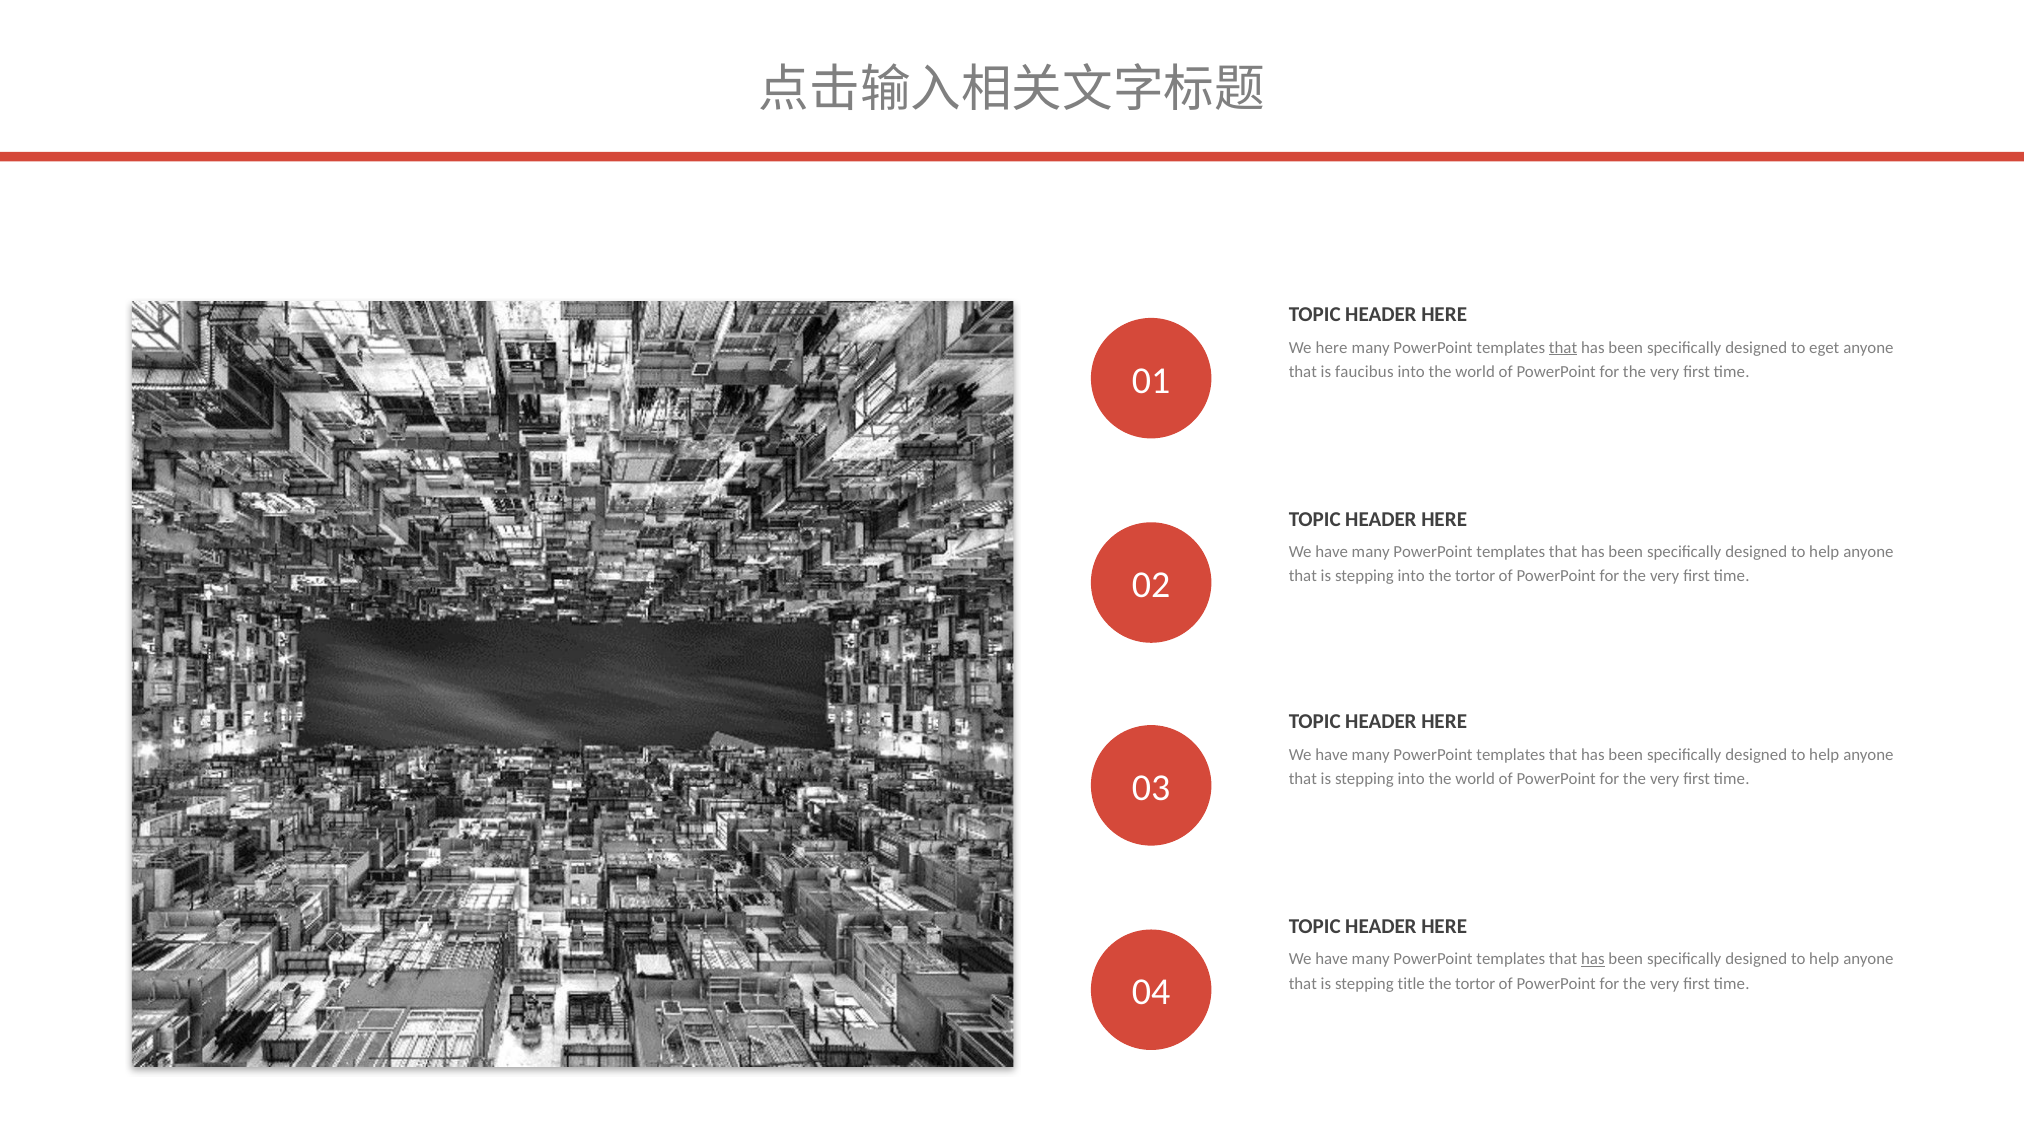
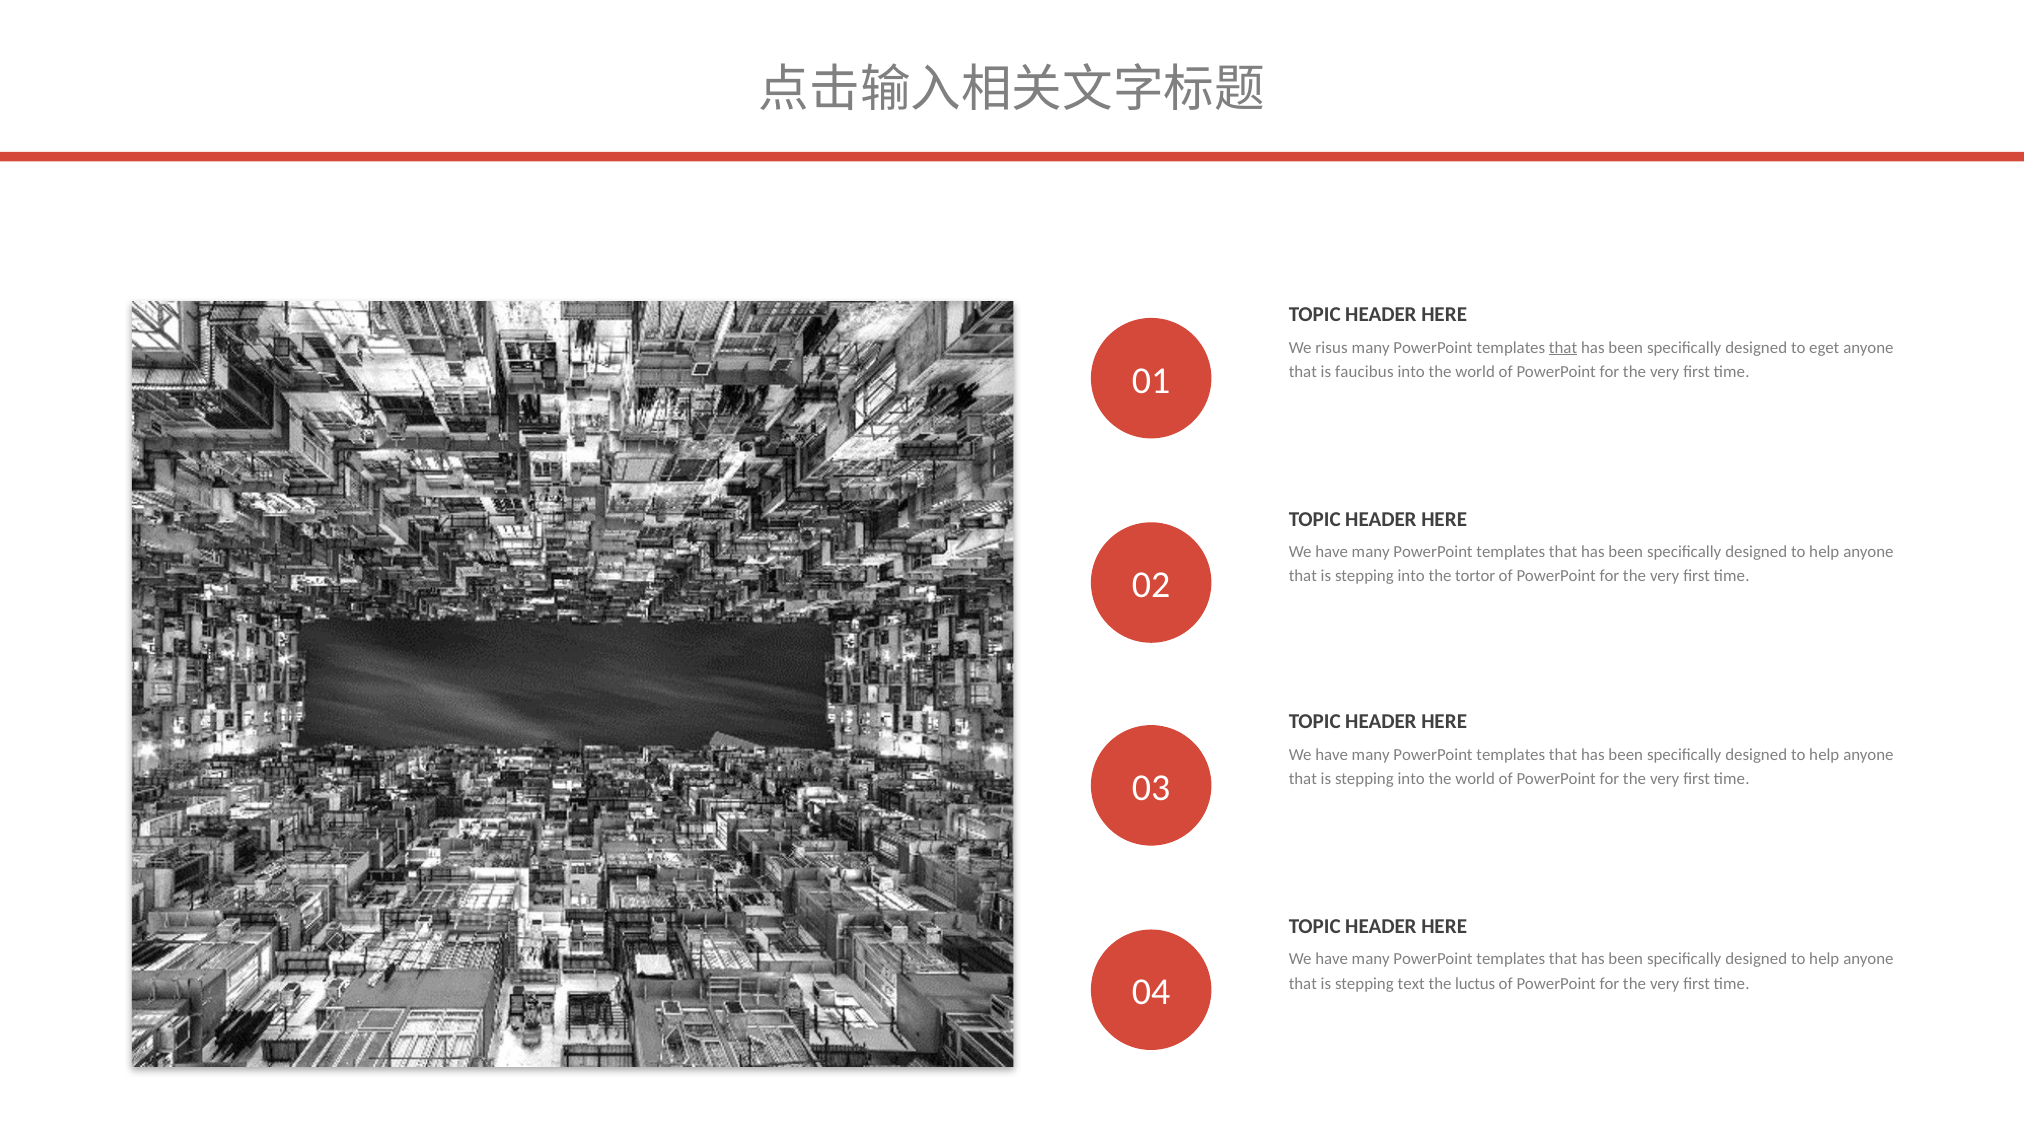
We here: here -> risus (1332, 348)
has underline: present -> none (1593, 959)
title: title -> text (1411, 983)
tortor: tortor -> luctus (1475, 983)
